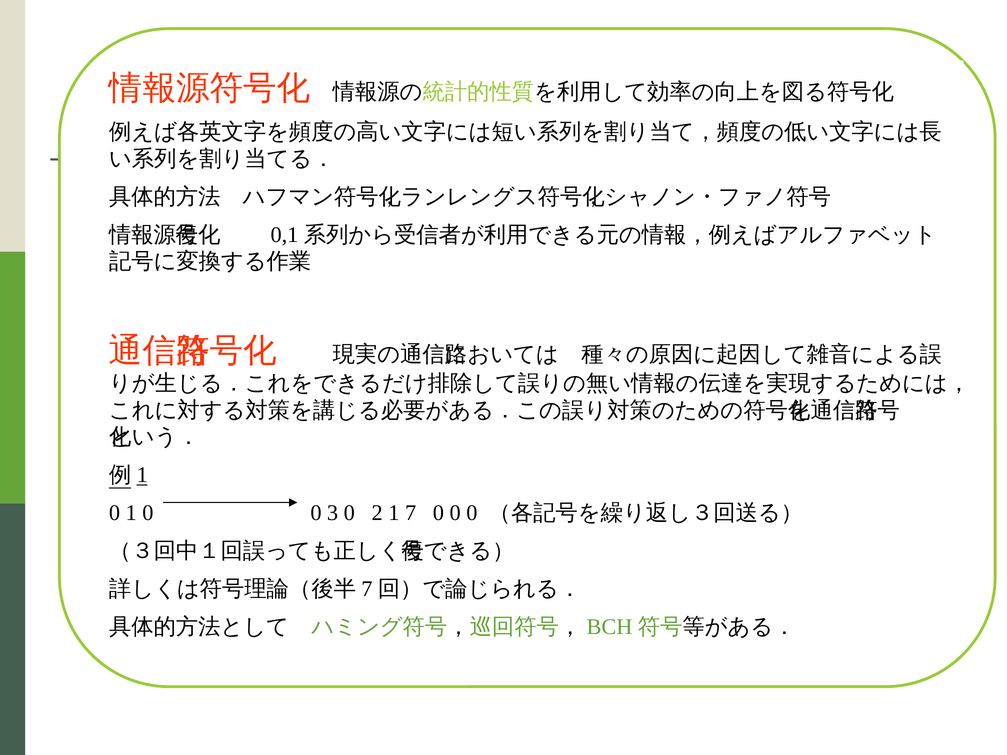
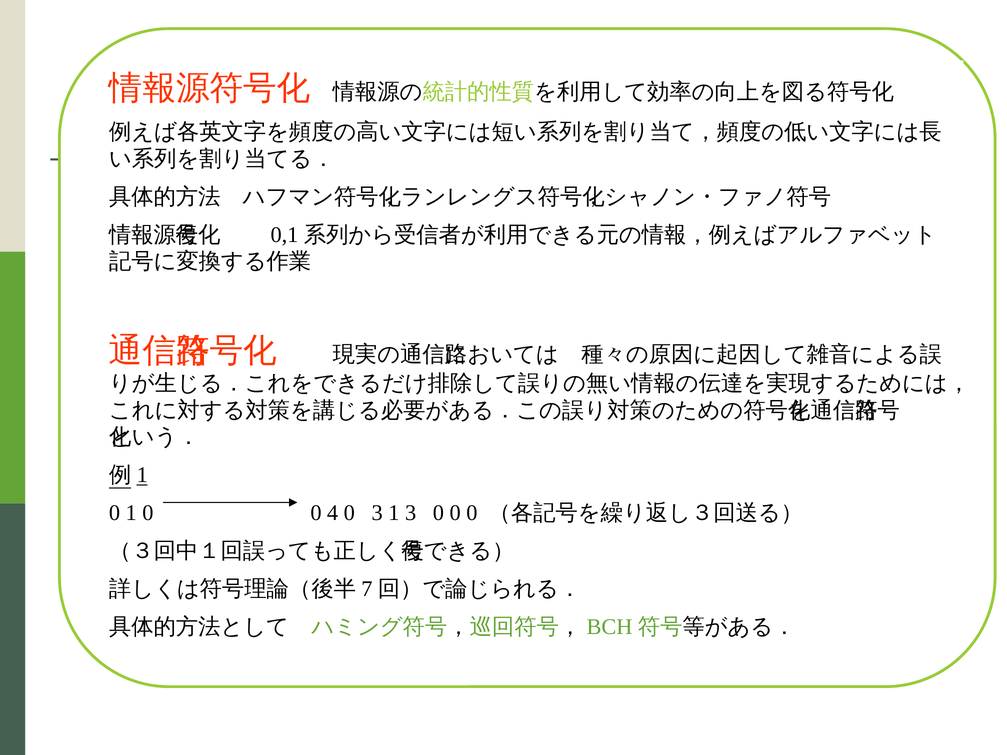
3: 3 -> 4 (333, 513)
0 2: 2 -> 3 (377, 513)
1 7: 7 -> 3 (411, 513)
